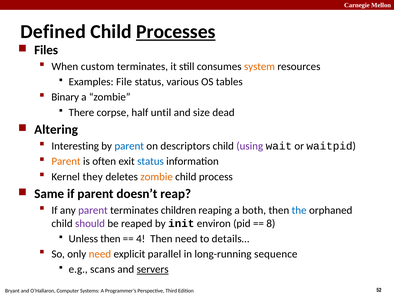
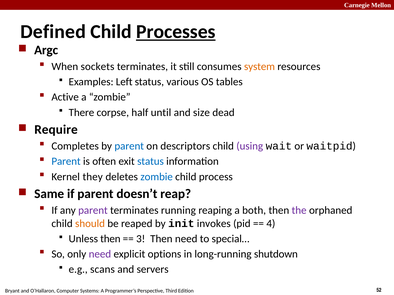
Files: Files -> Argc (46, 50)
custom: custom -> sockets (98, 67)
File: File -> Left (124, 82)
Binary: Binary -> Active (65, 97)
Altering: Altering -> Require (56, 130)
Interesting: Interesting -> Completes (75, 146)
Parent colour: orange -> blue (66, 162)
zombie colour: orange -> blue (157, 177)
children: children -> running (178, 211)
the colour: blue -> purple (299, 211)
should colour: purple -> orange (90, 224)
environ: environ -> invokes (214, 224)
8: 8 -> 4 (271, 224)
4: 4 -> 3 (141, 239)
details…: details… -> special… (231, 239)
need colour: orange -> purple (100, 254)
parallel: parallel -> options (164, 254)
sequence: sequence -> shutdown (276, 254)
servers underline: present -> none (153, 270)
